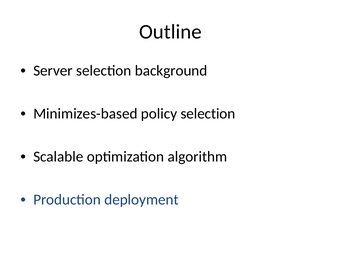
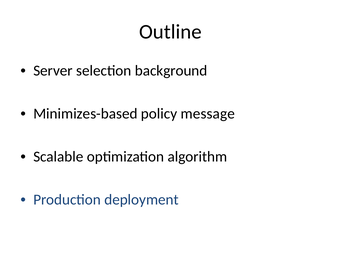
policy selection: selection -> message (208, 114)
